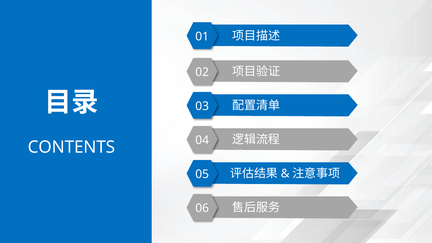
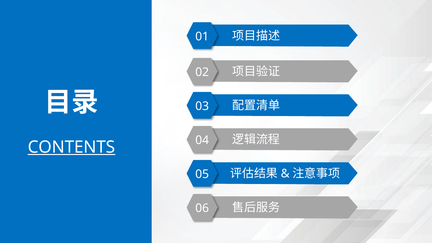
CONTENTS underline: none -> present (72, 147)
